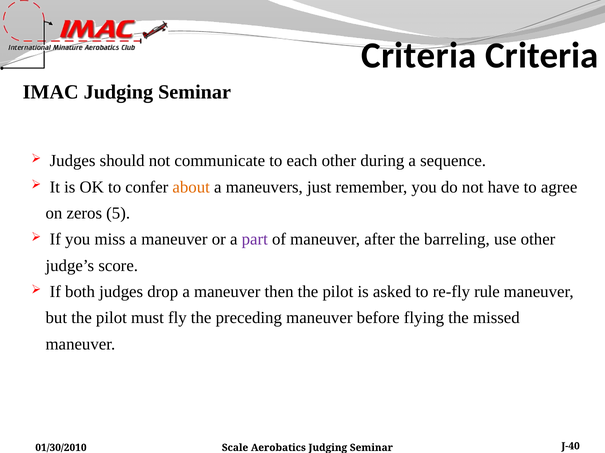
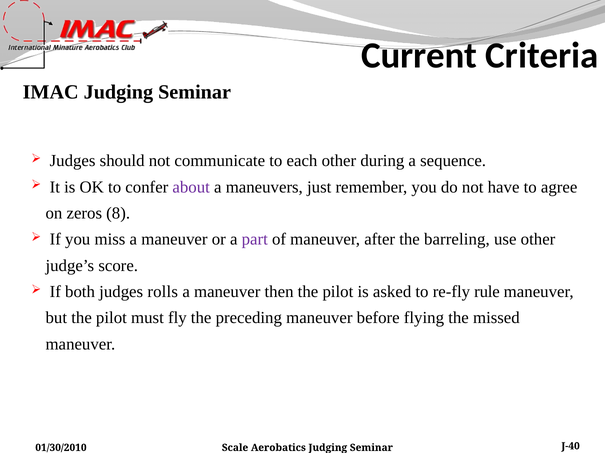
Criteria: Criteria -> Current (419, 56)
about colour: orange -> purple (191, 187)
5: 5 -> 8 (118, 214)
drop: drop -> rolls (163, 292)
